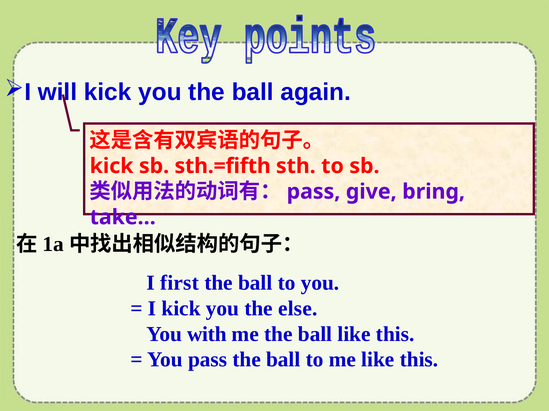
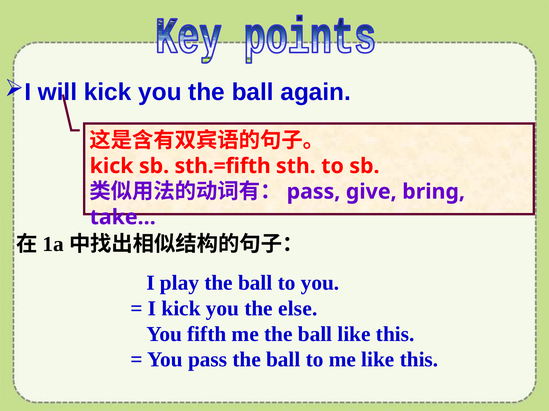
first: first -> play (180, 283)
with: with -> fifth (207, 335)
